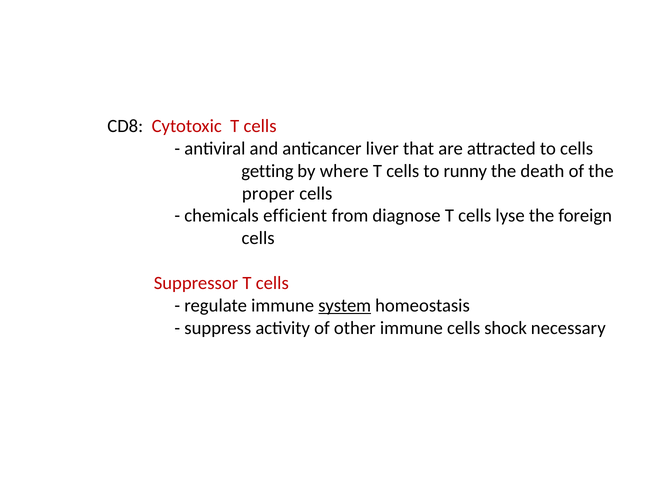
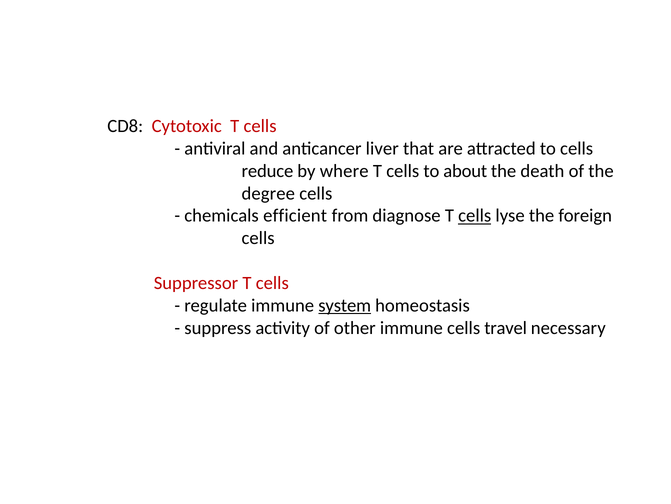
getting: getting -> reduce (267, 171)
runny: runny -> about (465, 171)
proper: proper -> degree (268, 193)
cells underline: none -> present (475, 215)
shock: shock -> travel (506, 327)
